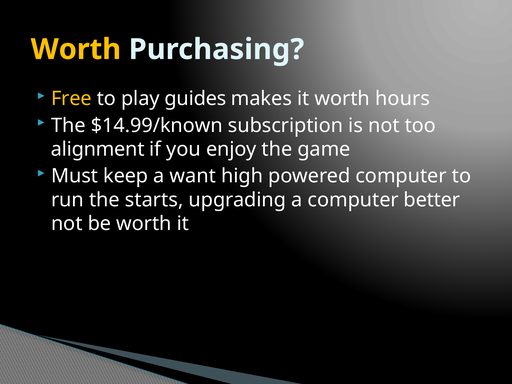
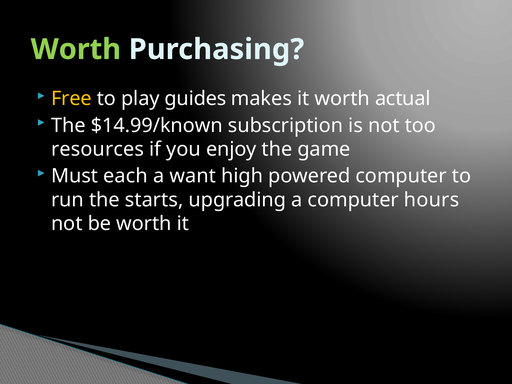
Worth colour: yellow -> light green (76, 49)
hours: hours -> actual (403, 99)
alignment: alignment -> resources (98, 149)
keep: keep -> each (126, 176)
better: better -> hours (432, 200)
